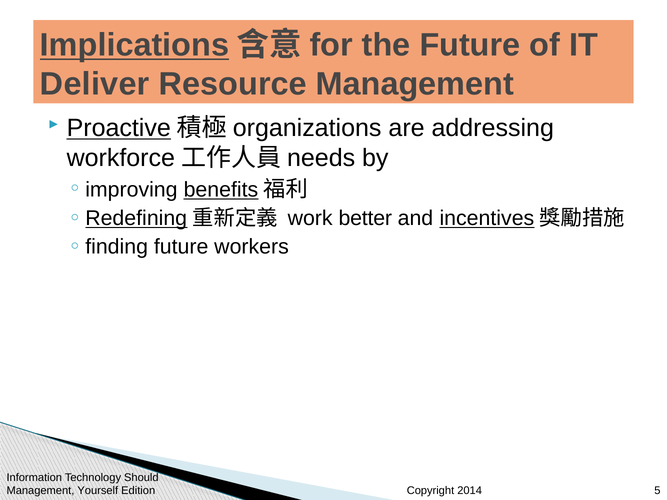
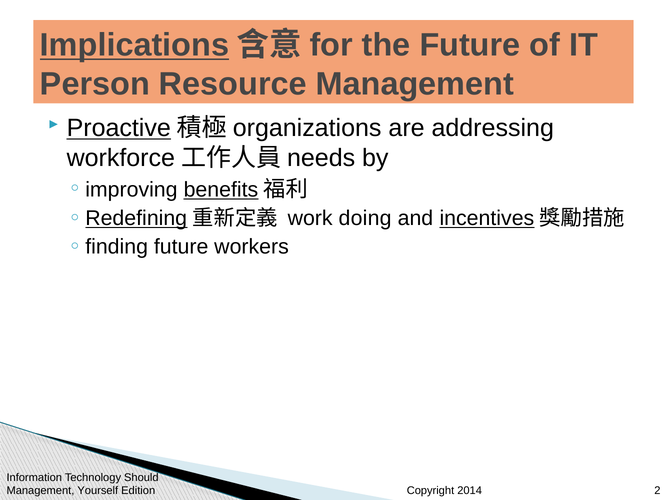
Deliver: Deliver -> Person (95, 84)
better: better -> doing (365, 218)
5: 5 -> 2 (657, 491)
